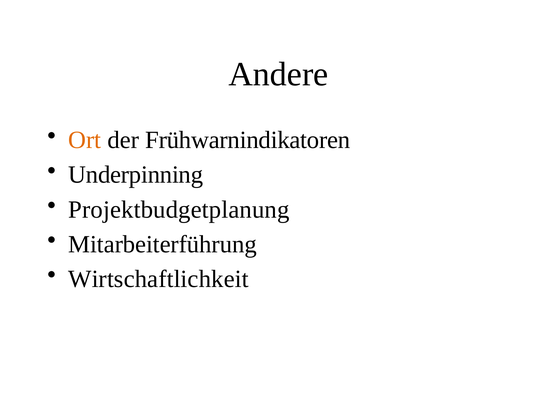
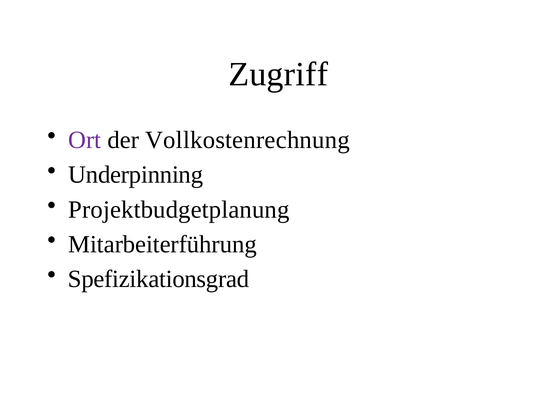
Andere: Andere -> Zugriff (278, 74)
Ort colour: orange -> purple (85, 140)
Frühwarnindikatoren: Frühwarnindikatoren -> Vollkostenrechnung (248, 140)
Wirtschaftlichkeit: Wirtschaftlichkeit -> Spefizikationsgrad (159, 279)
